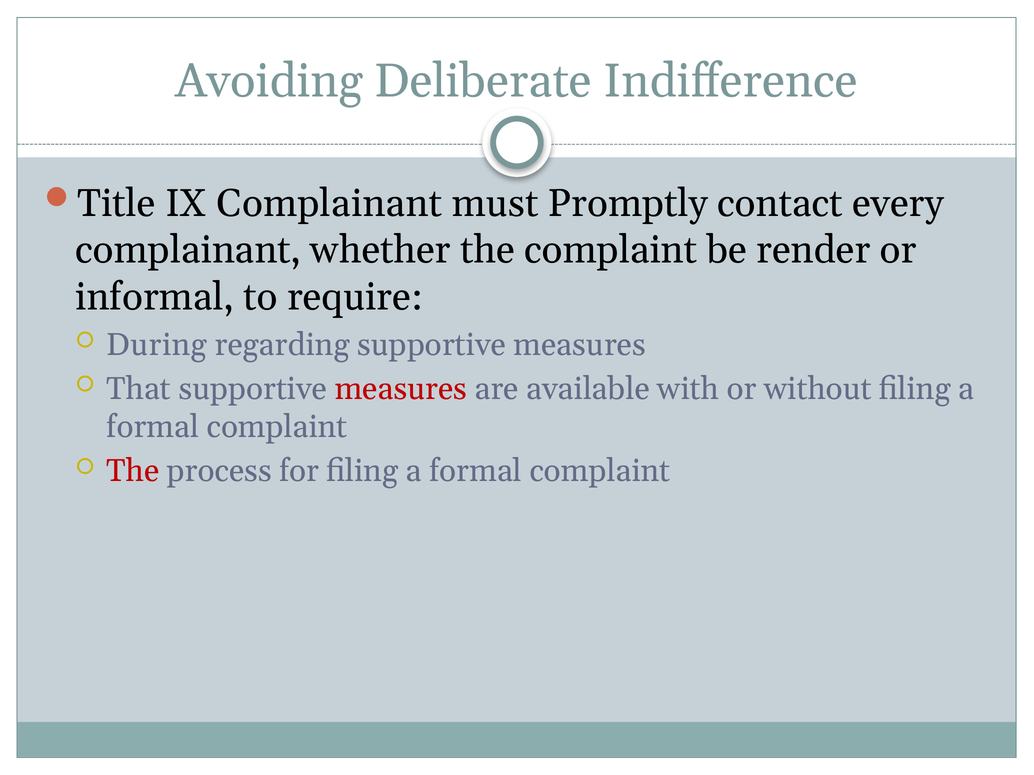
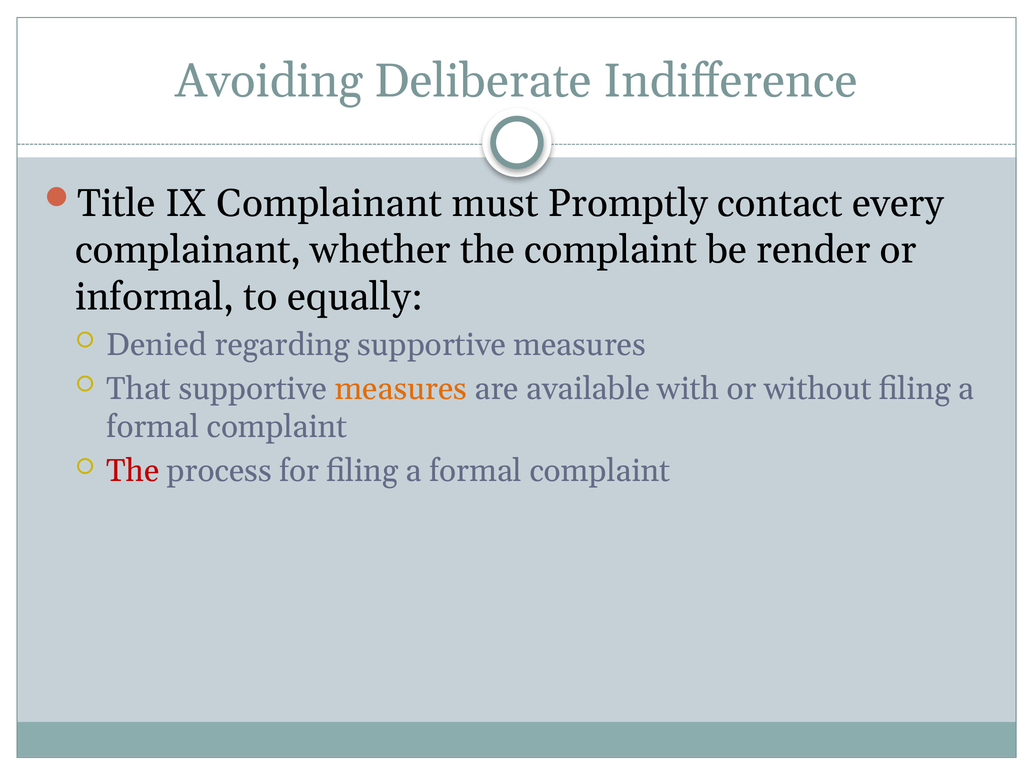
require: require -> equally (355, 297)
During: During -> Denied (157, 345)
measures colour: red -> orange (401, 389)
